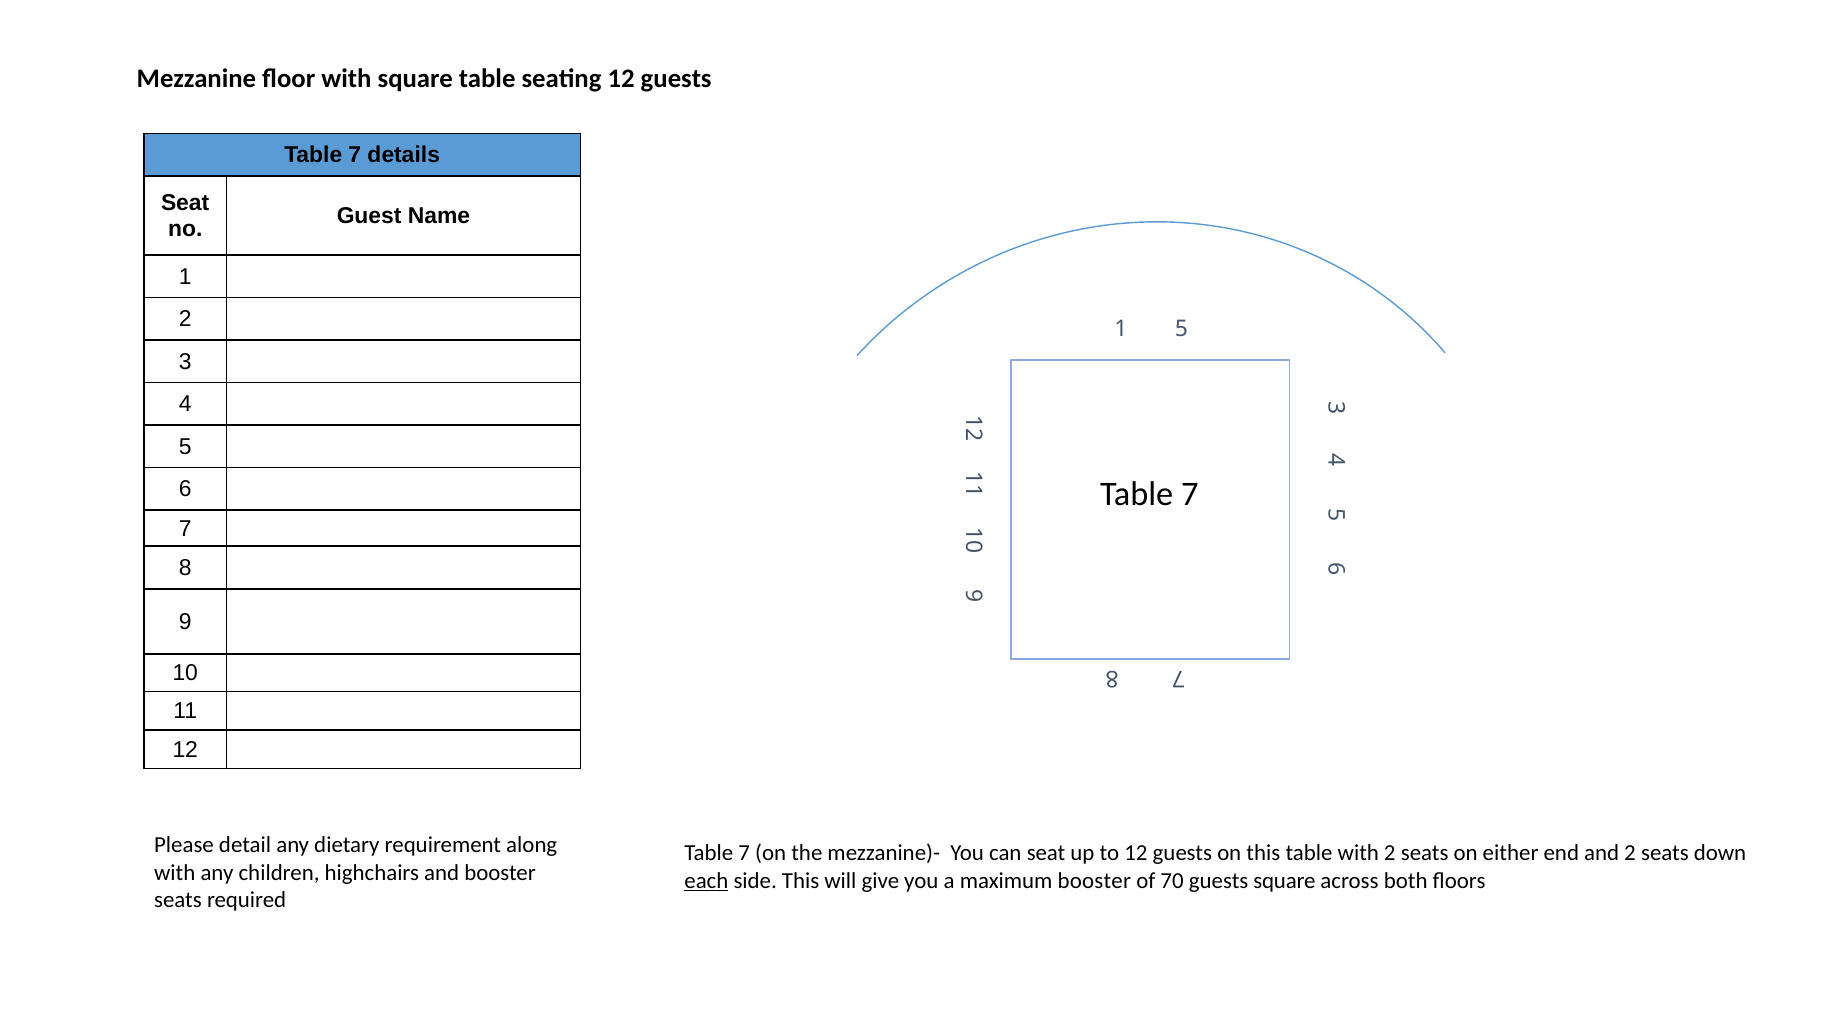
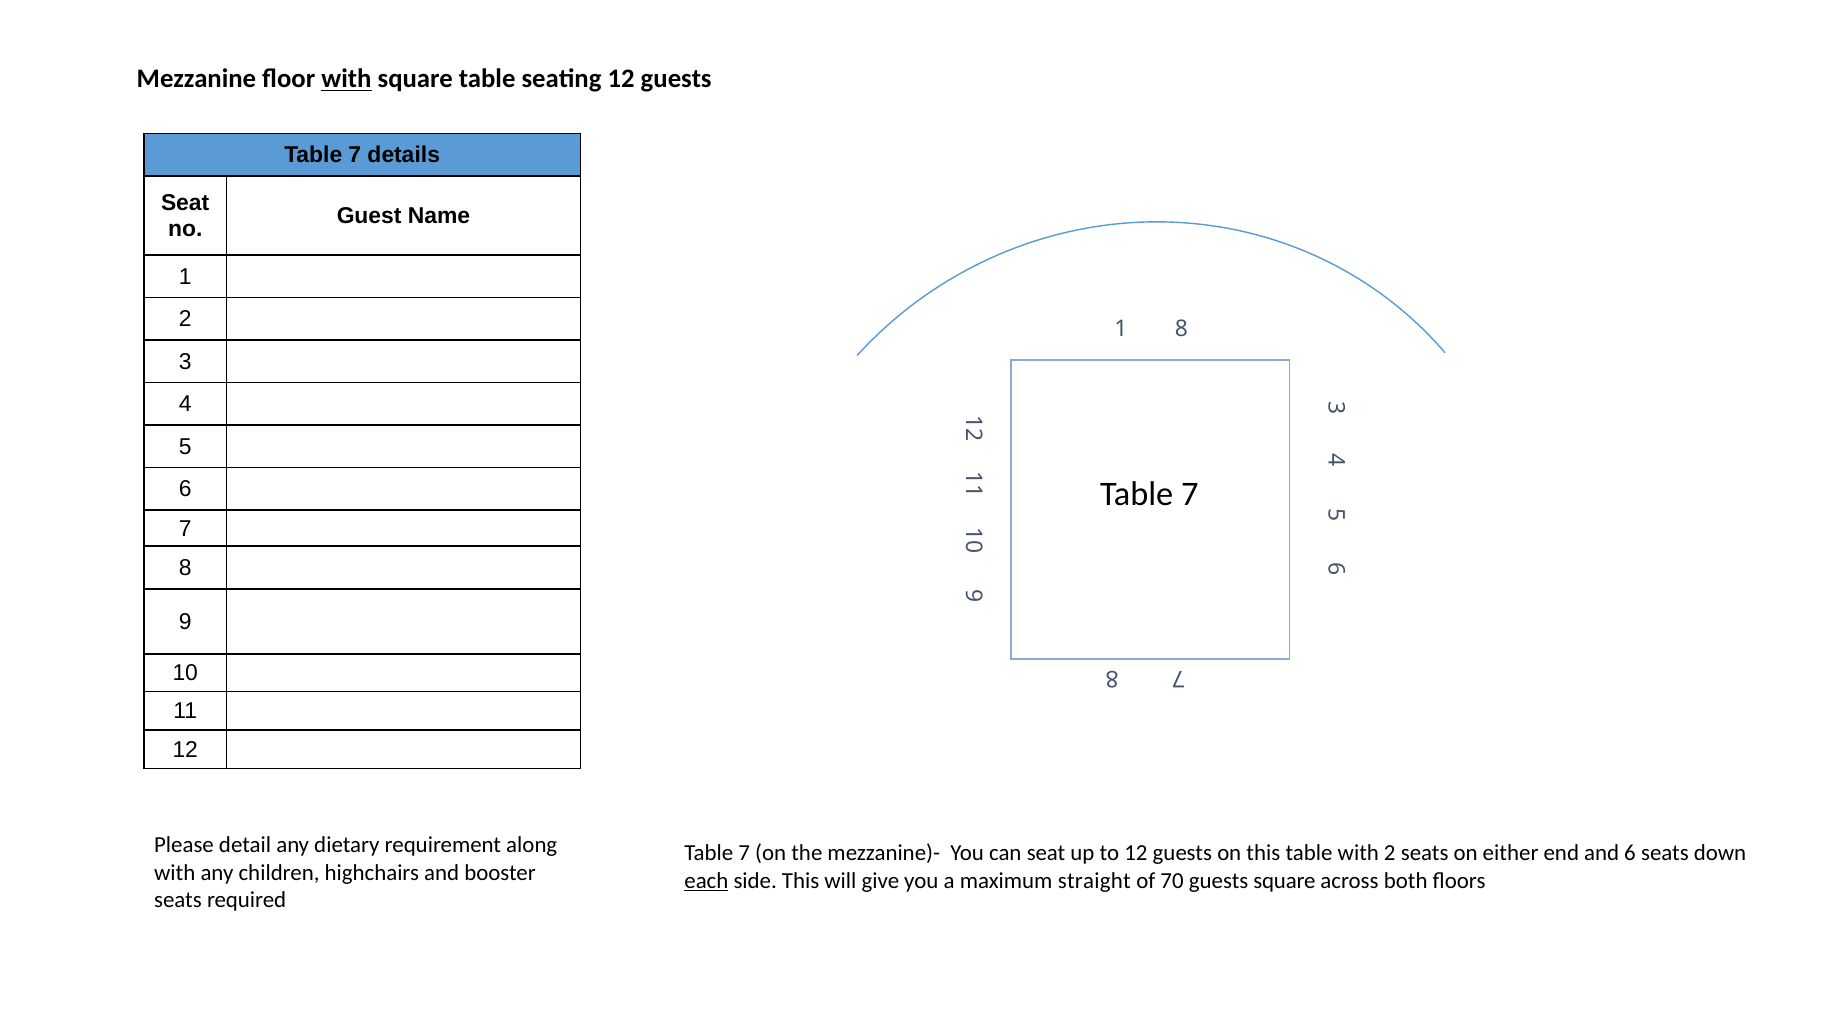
with underline: none -> present (346, 79)
1 5: 5 -> 8 (1181, 329)
and 2: 2 -> 6 (1630, 853)
maximum booster: booster -> straight (1094, 880)
